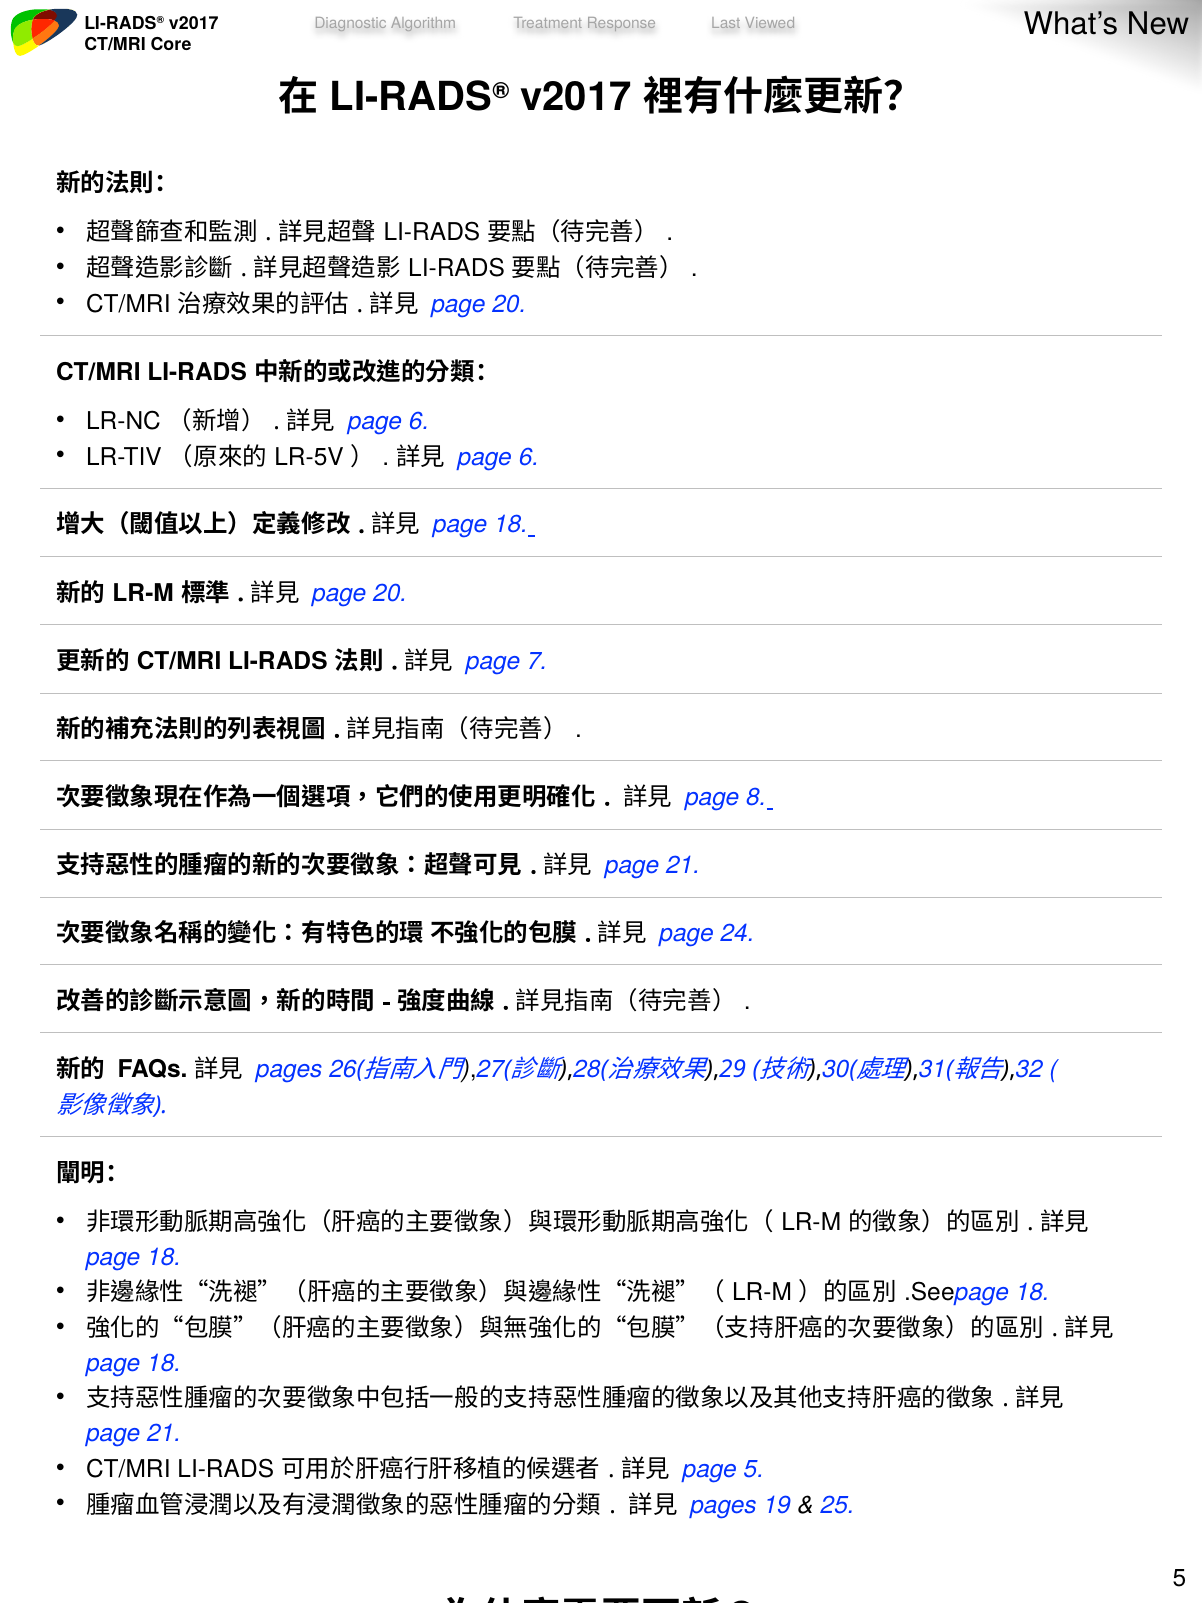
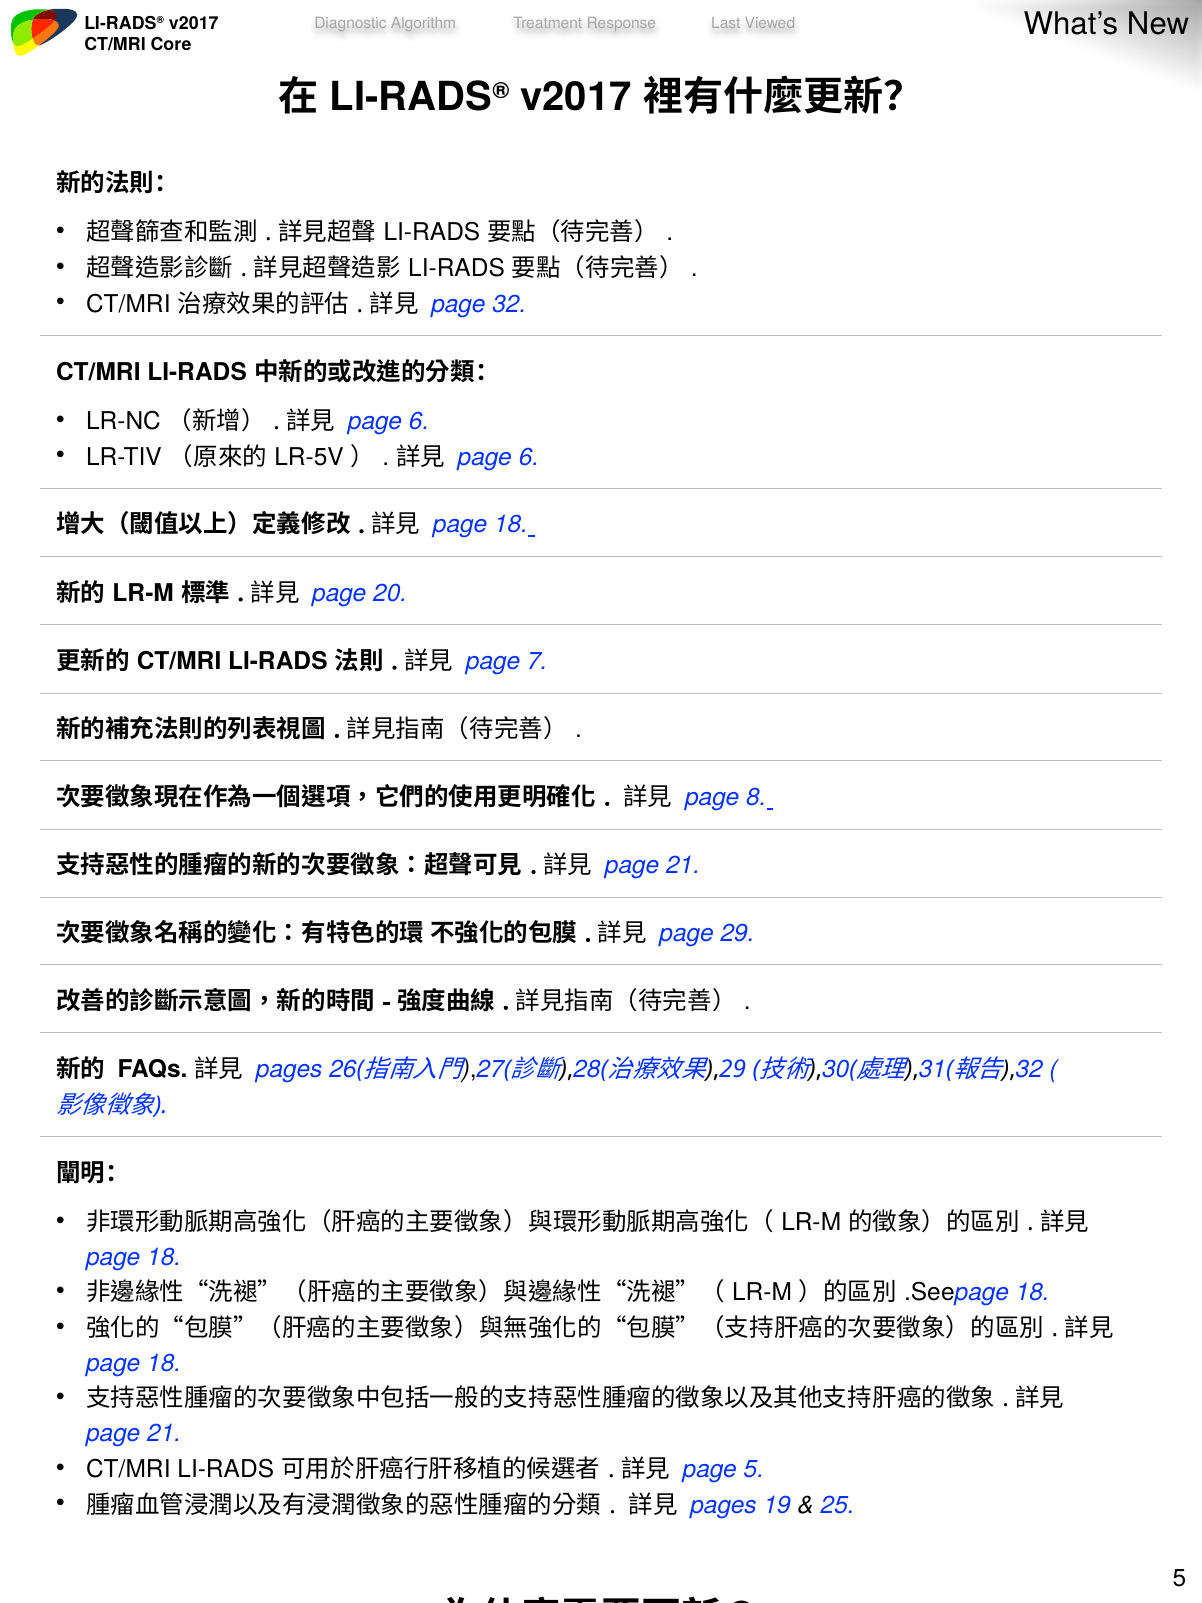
20: 20 -> 32 (509, 304)
24: 24 -> 29 (738, 933)
